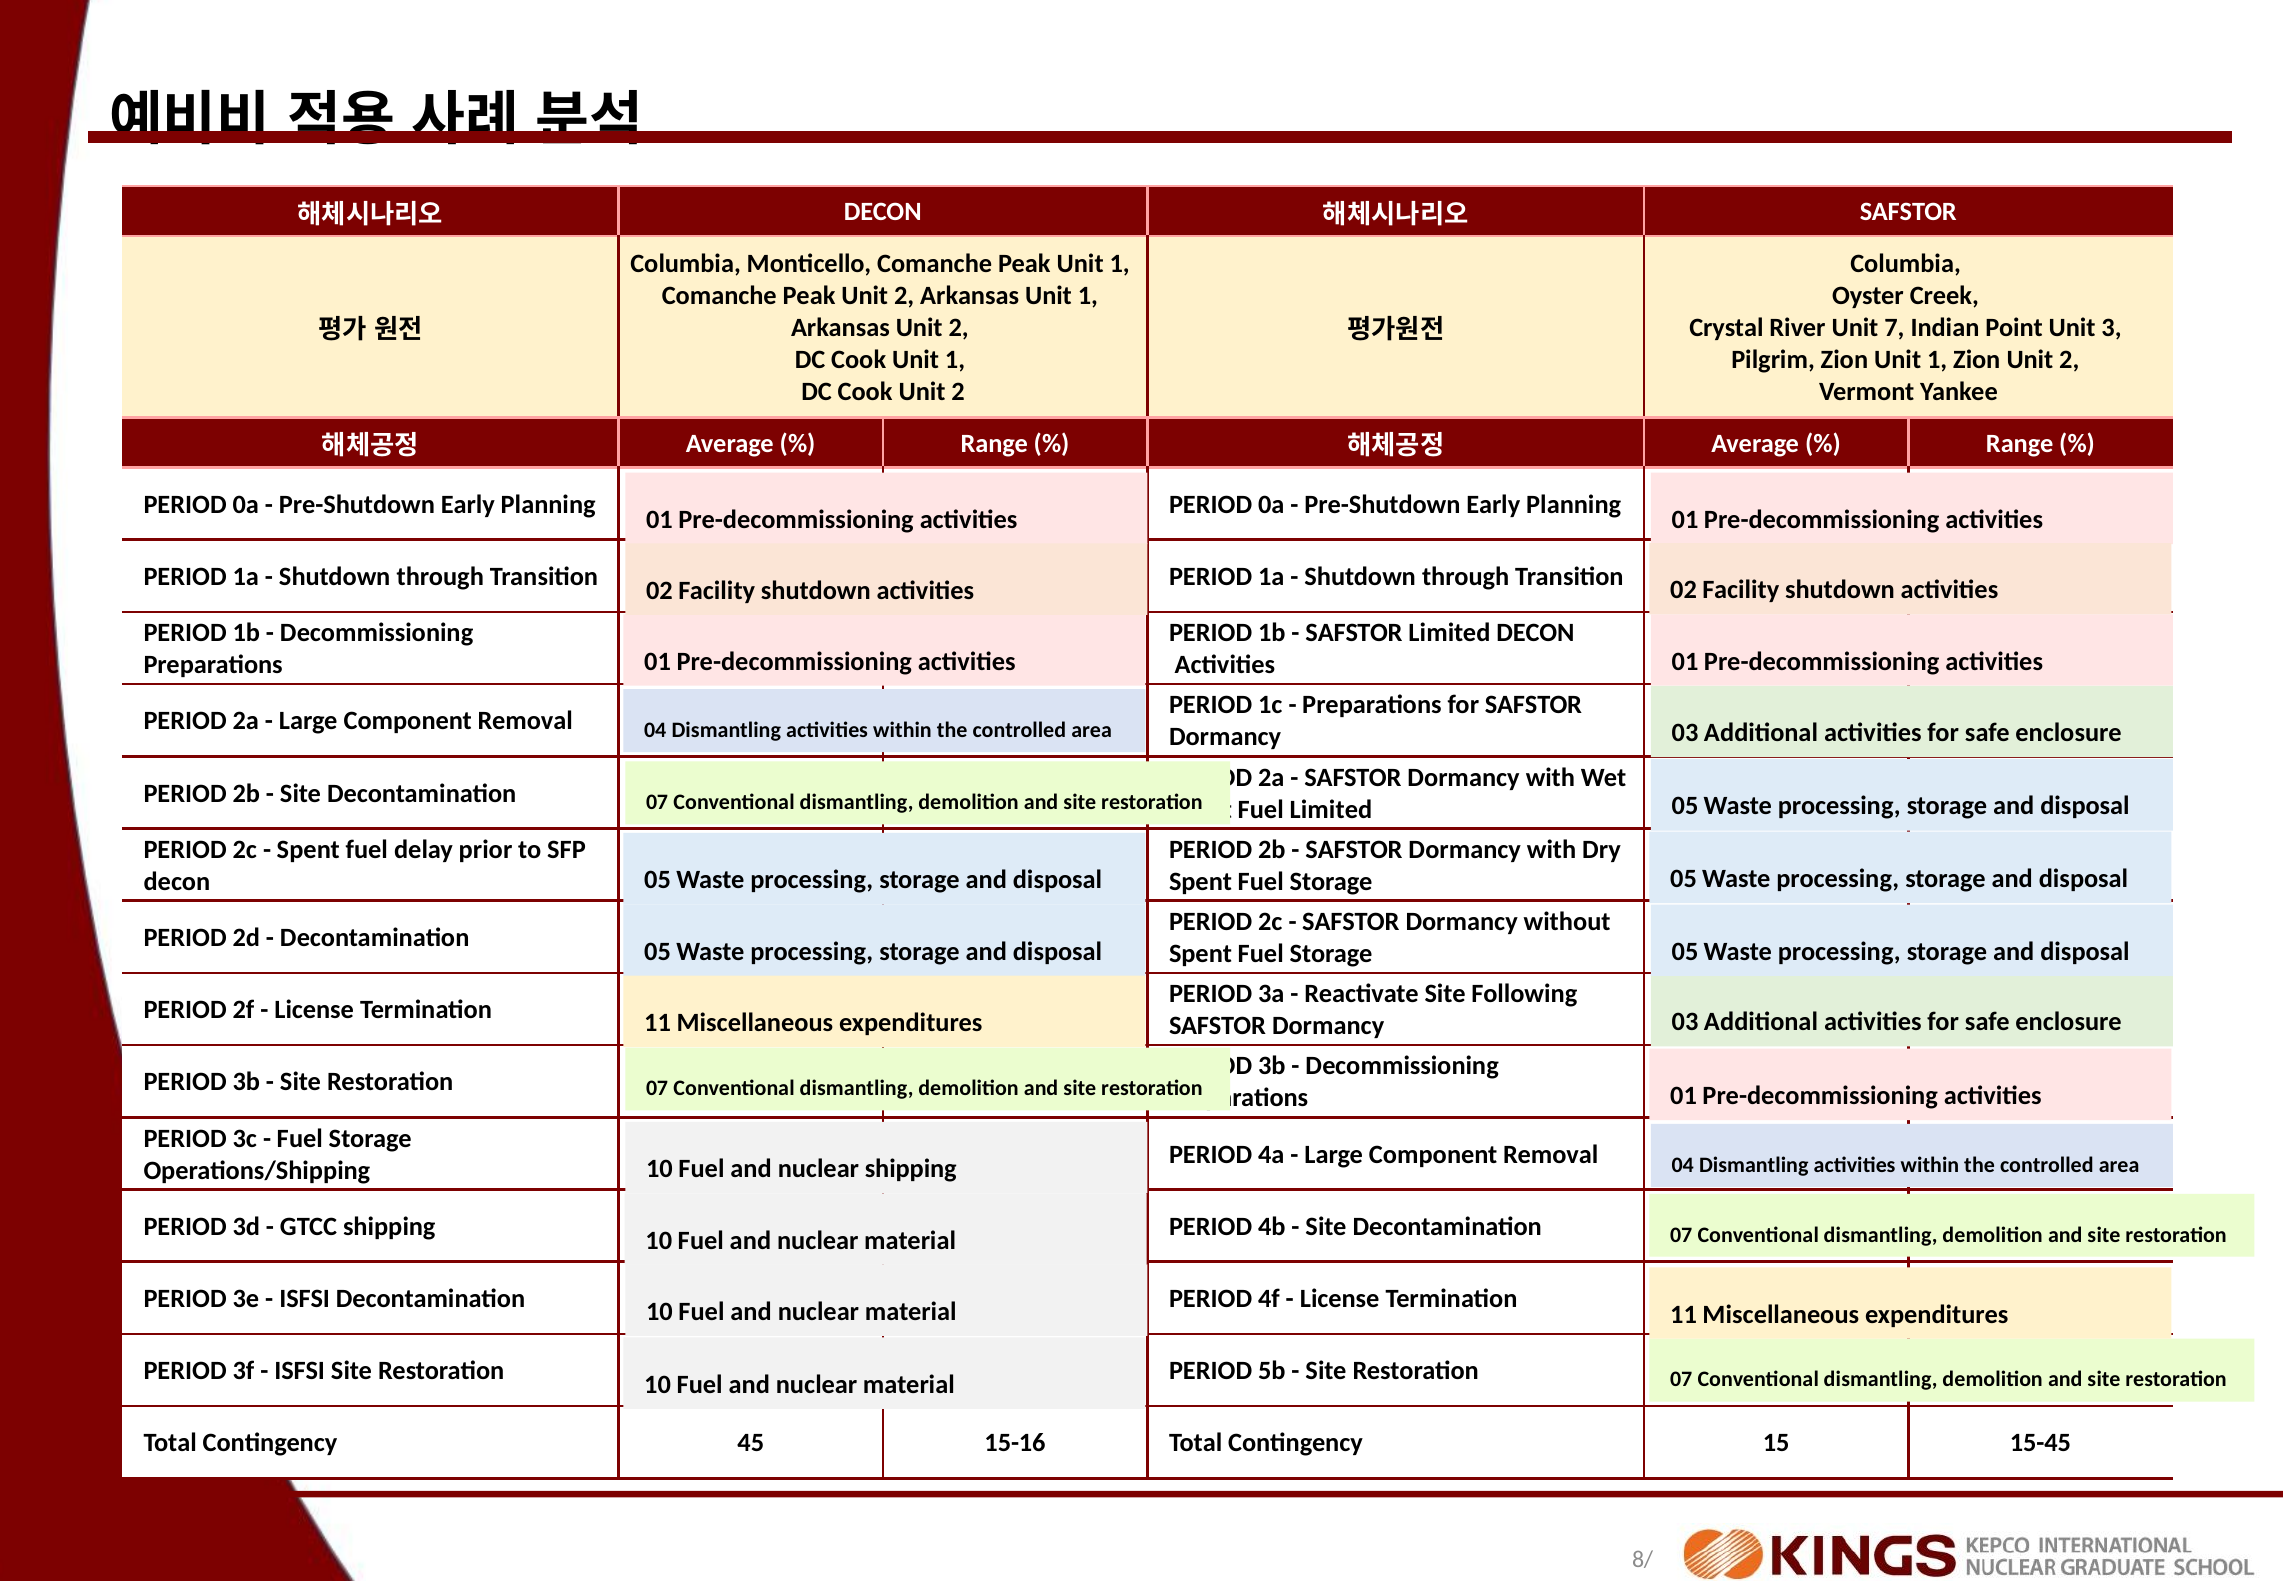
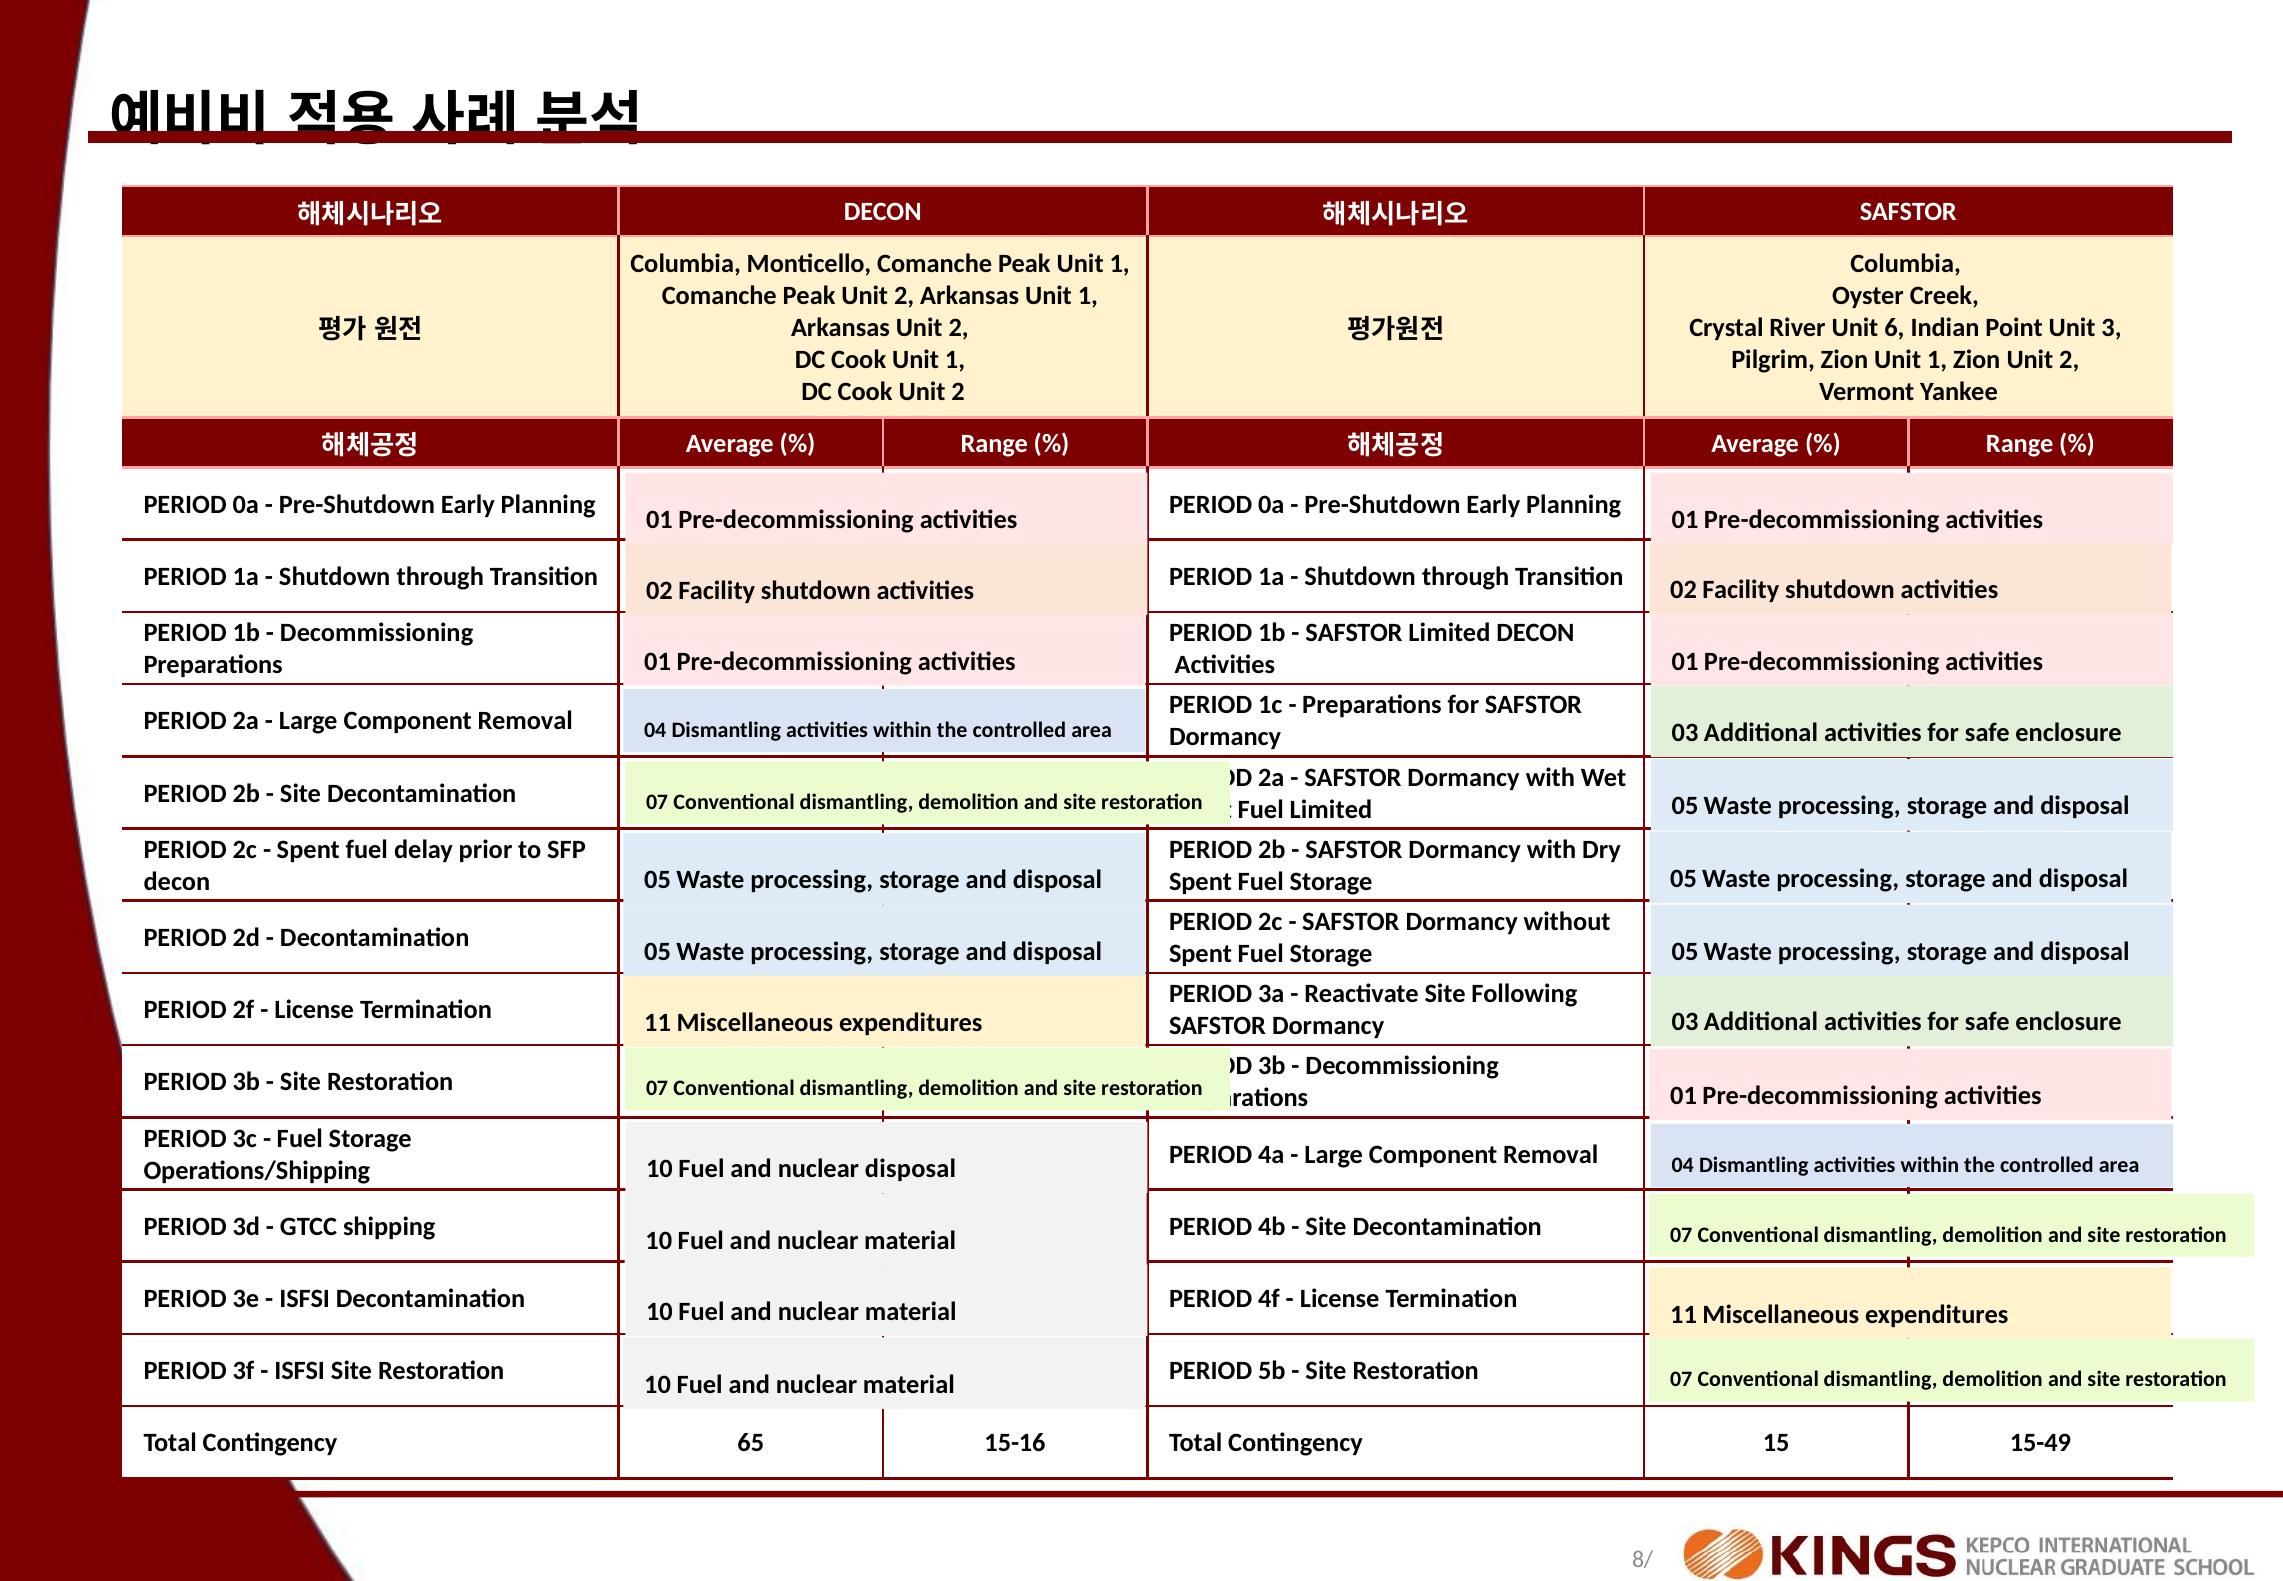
7: 7 -> 6 (1894, 328)
nuclear shipping: shipping -> disposal (911, 1169)
45: 45 -> 65 (751, 1442)
15-45: 15-45 -> 15-49 (2040, 1443)
